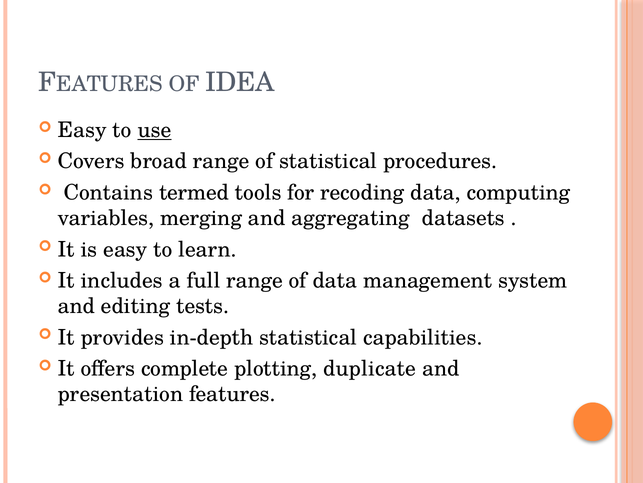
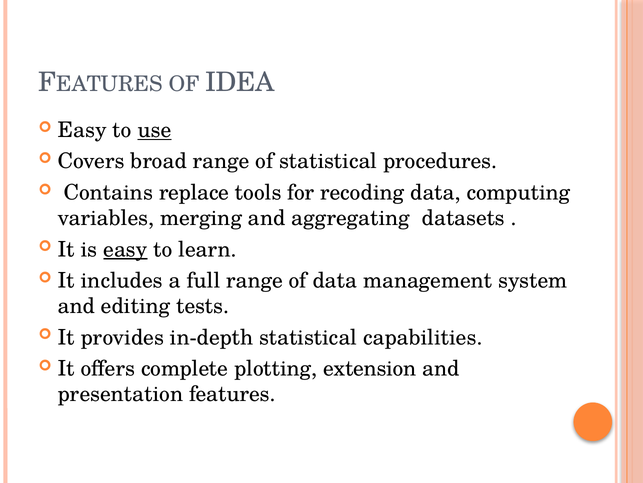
termed: termed -> replace (194, 192)
easy underline: none -> present (125, 249)
duplicate: duplicate -> extension (370, 368)
